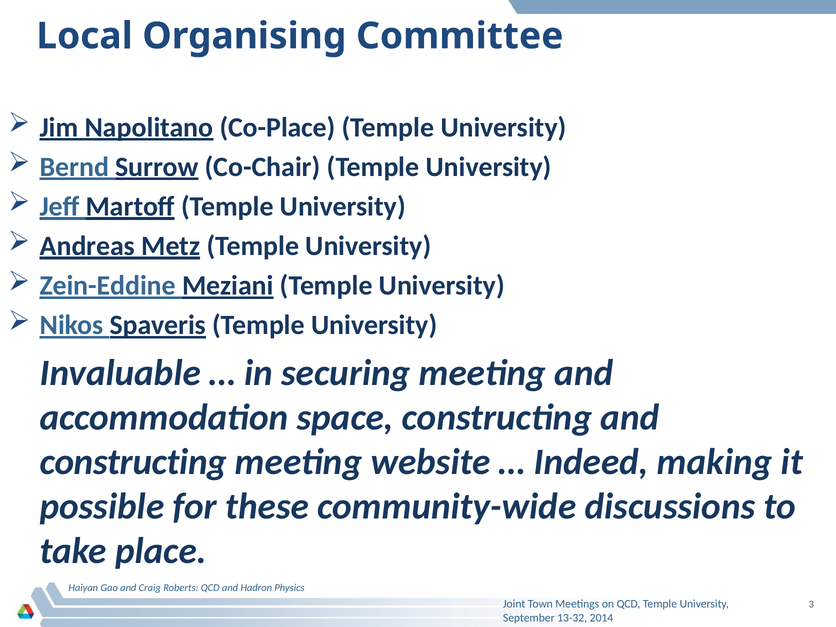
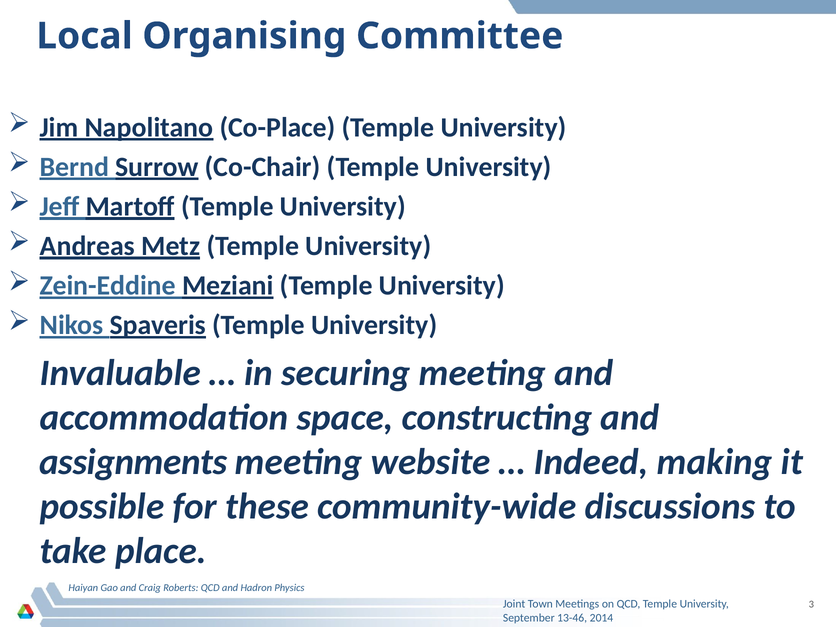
constructing: constructing -> assignments (133, 462)
13-32: 13-32 -> 13-46 (572, 618)
